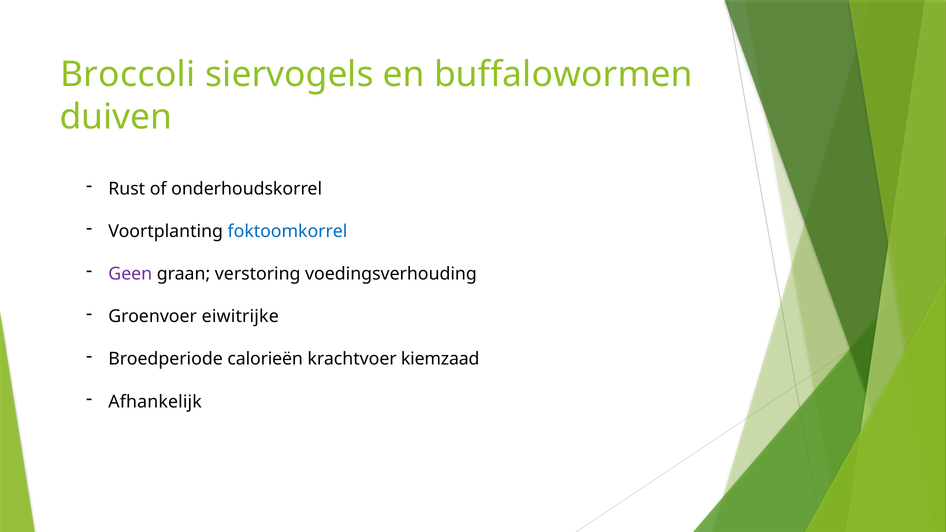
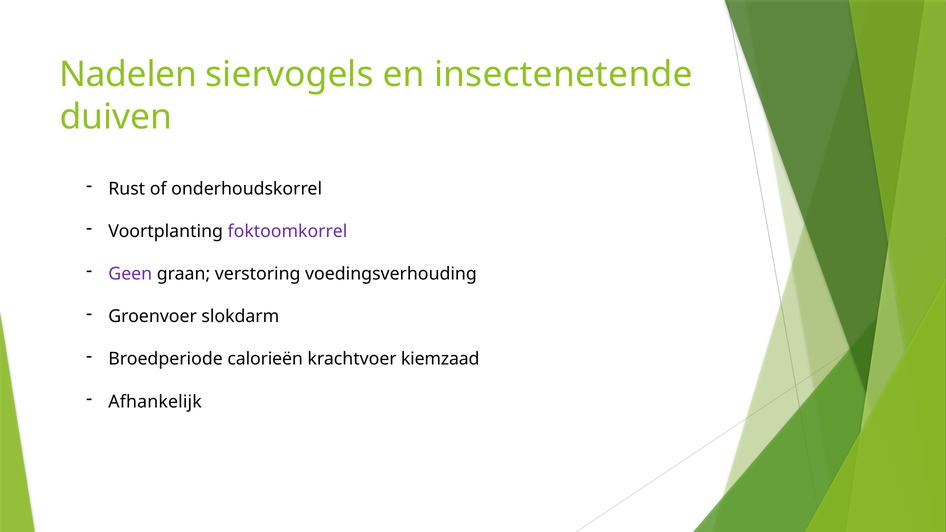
Broccoli: Broccoli -> Nadelen (128, 75)
buffalowormen: buffalowormen -> insectenetende (563, 75)
foktoomkorrel colour: blue -> purple (287, 231)
eiwitrijke: eiwitrijke -> slokdarm (240, 317)
